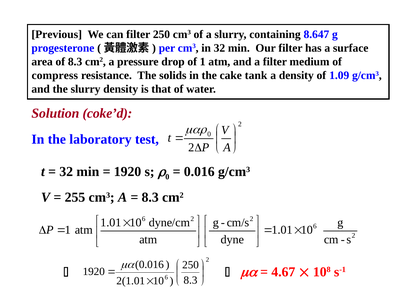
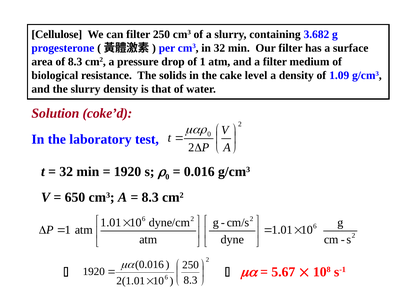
Previous: Previous -> Cellulose (57, 34)
8.647: 8.647 -> 3.682 (316, 34)
compress: compress -> biological (55, 75)
tank: tank -> level (256, 75)
255: 255 -> 650 (75, 197)
4.67: 4.67 -> 5.67 (283, 271)
